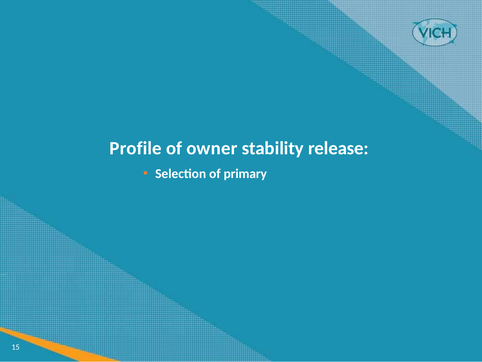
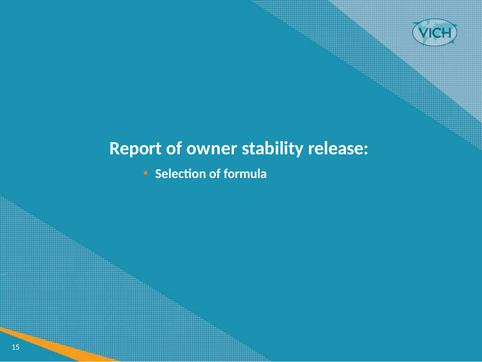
Profile: Profile -> Report (136, 148)
primary: primary -> formula (245, 173)
